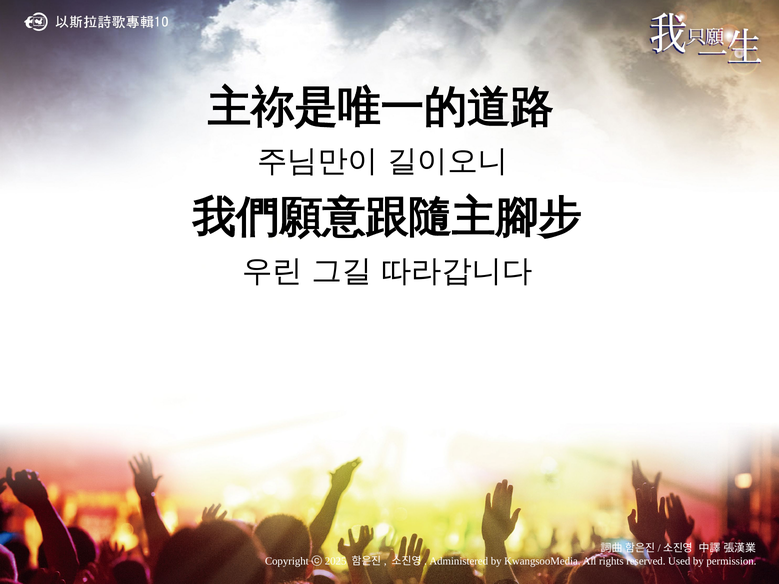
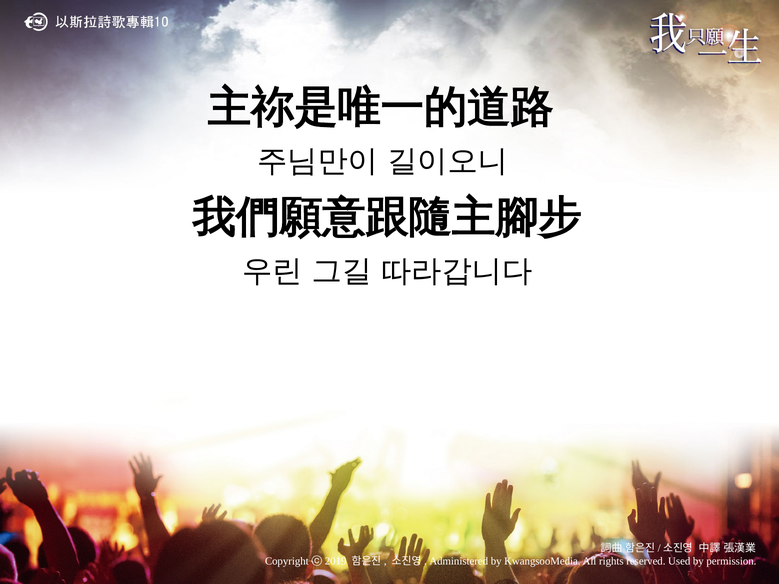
2025: 2025 -> 2019 (336, 561)
